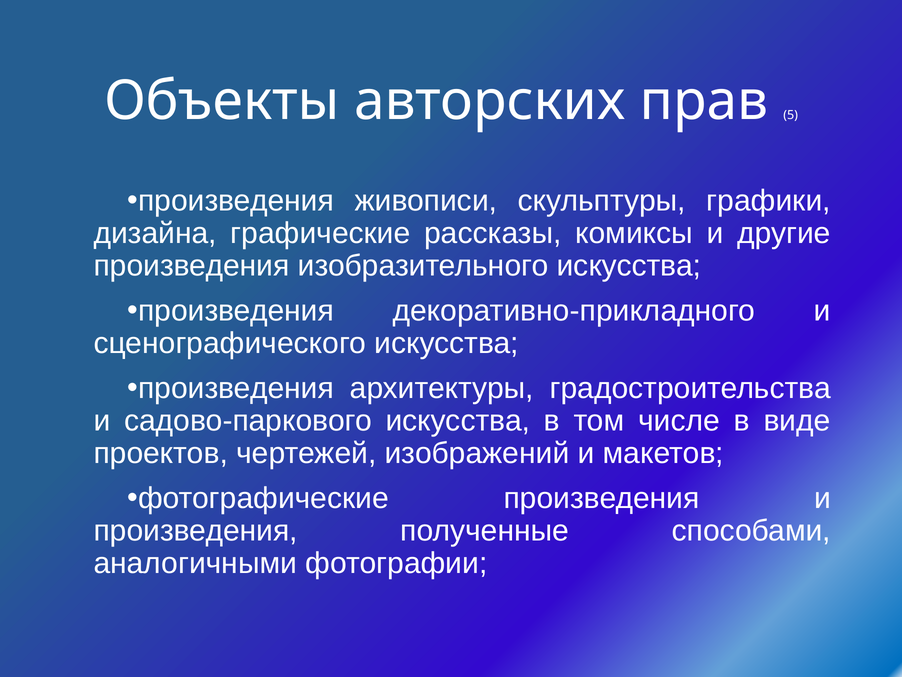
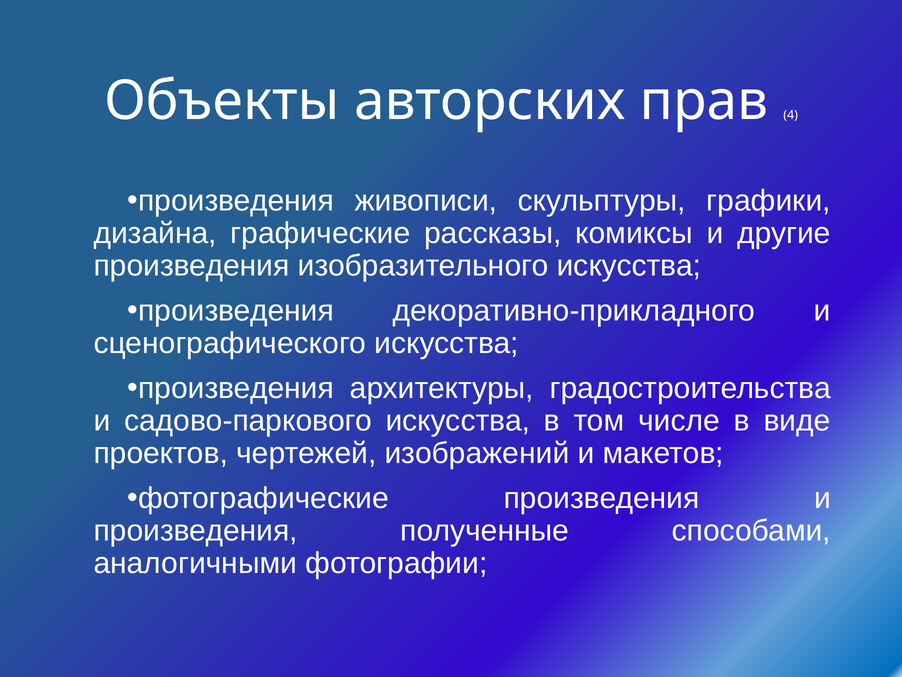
5: 5 -> 4 (791, 115)
